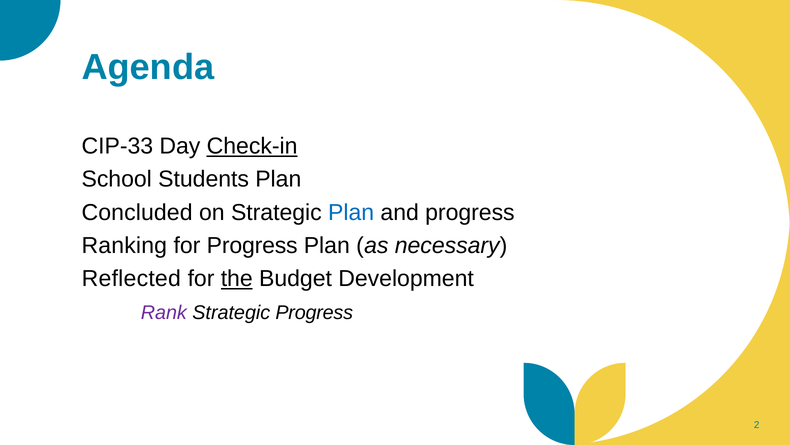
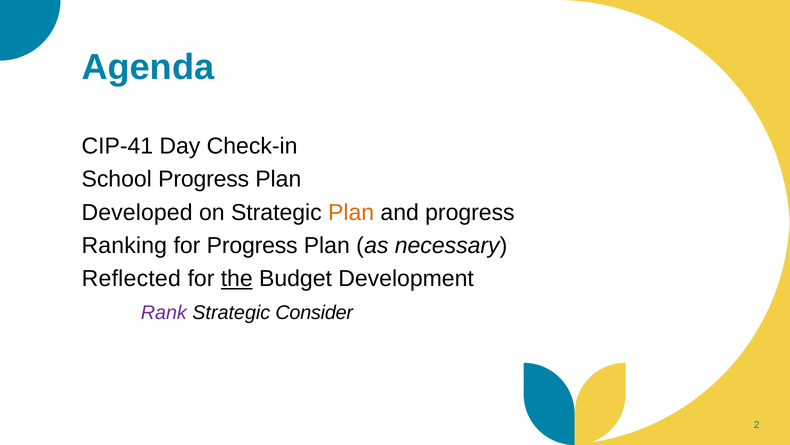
CIP-33: CIP-33 -> CIP-41 (117, 146)
Check-in underline: present -> none (252, 146)
School Students: Students -> Progress (204, 179)
Concluded: Concluded -> Developed (137, 212)
Plan colour: blue -> orange (351, 212)
Strategic Progress: Progress -> Consider (314, 312)
